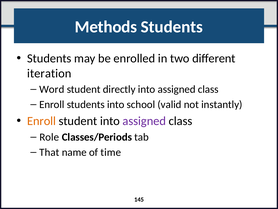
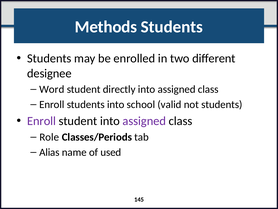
iteration: iteration -> designee (49, 73)
not instantly: instantly -> students (222, 104)
Enroll colour: orange -> purple (42, 121)
That: That -> Alias (49, 152)
time: time -> used (111, 152)
